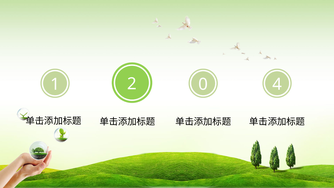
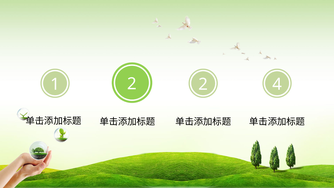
1 0: 0 -> 2 (203, 84)
